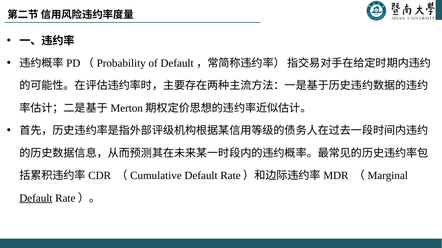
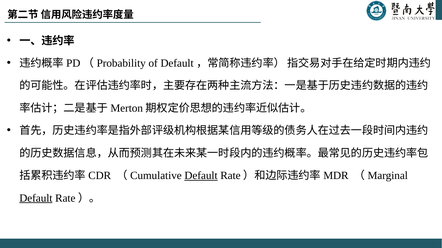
Default underline: none -> present (201, 176)
